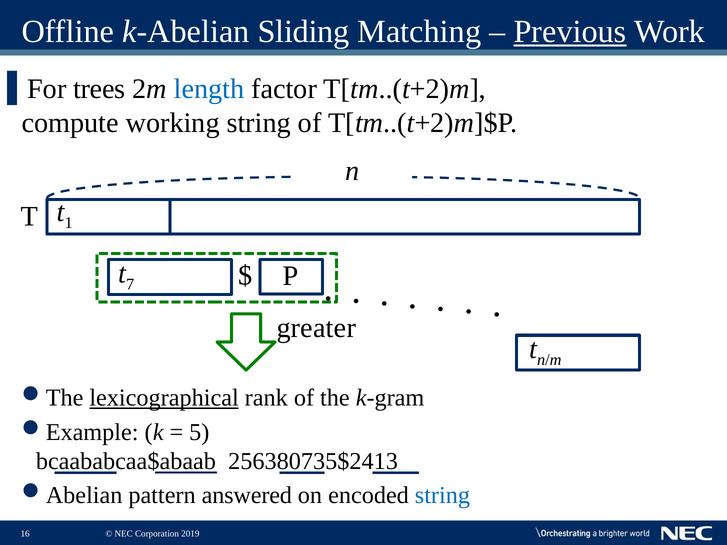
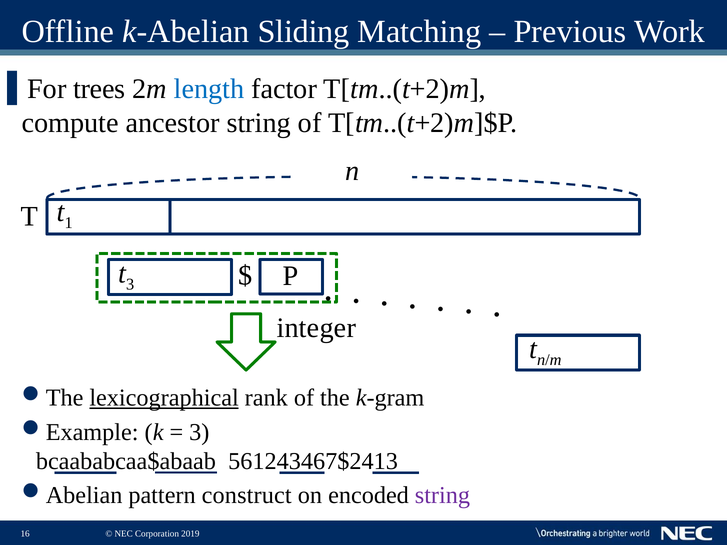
Previous underline: present -> none (570, 31)
working: working -> ancestor (173, 123)
t 7: 7 -> 3 (130, 284)
greater: greater -> integer (316, 328)
5: 5 -> 3 (199, 432)
256380735$2413: 256380735$2413 -> 561243467$2413 (313, 461)
answered: answered -> construct (247, 495)
string colour: blue -> purple (442, 495)
